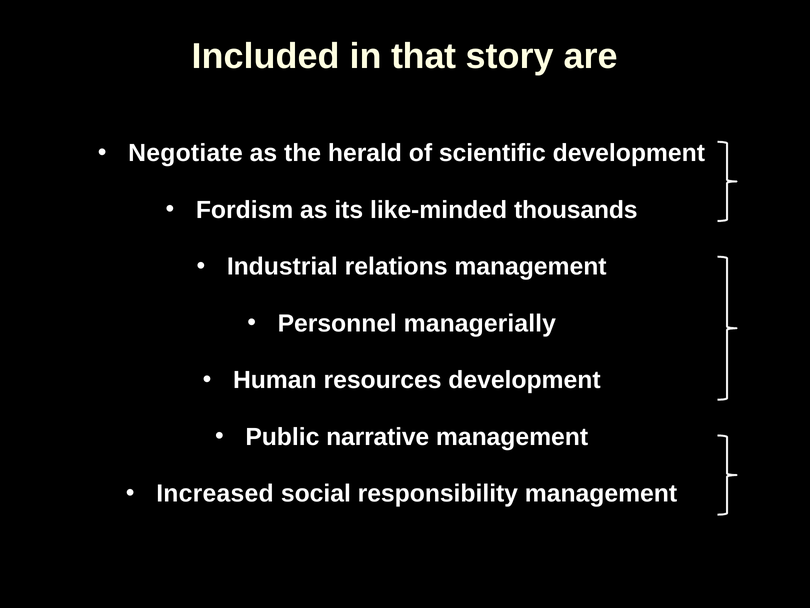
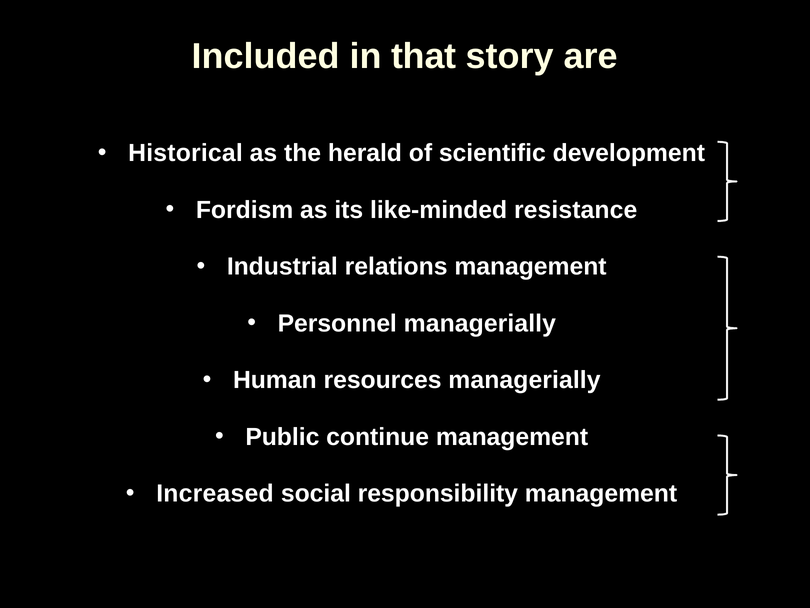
Negotiate: Negotiate -> Historical (186, 153)
thousands: thousands -> resistance (576, 210)
resources development: development -> managerially (524, 380)
narrative: narrative -> continue (378, 437)
